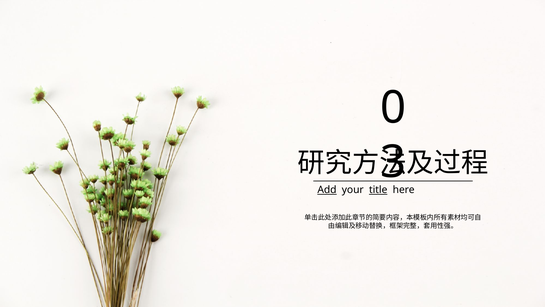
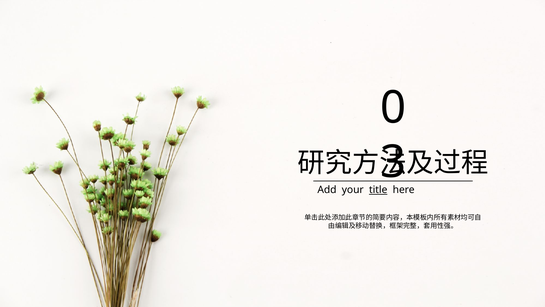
Add underline: present -> none (327, 190)
